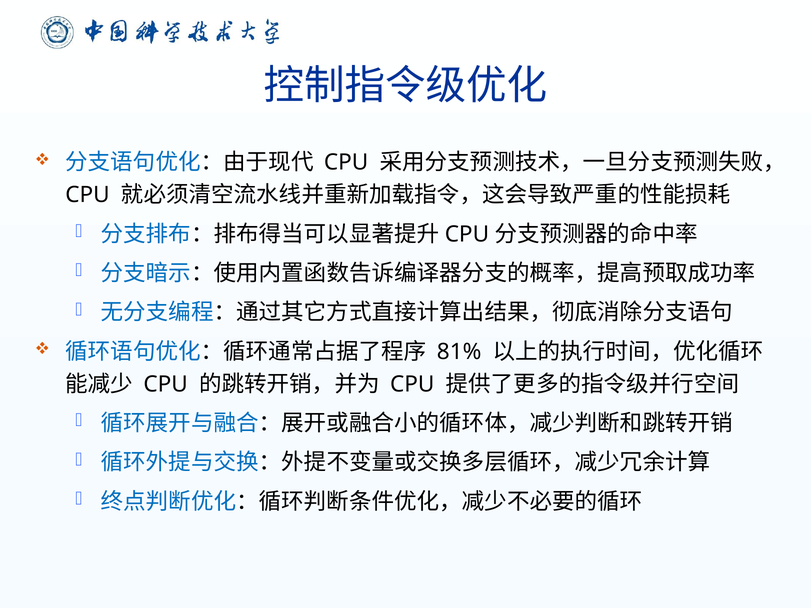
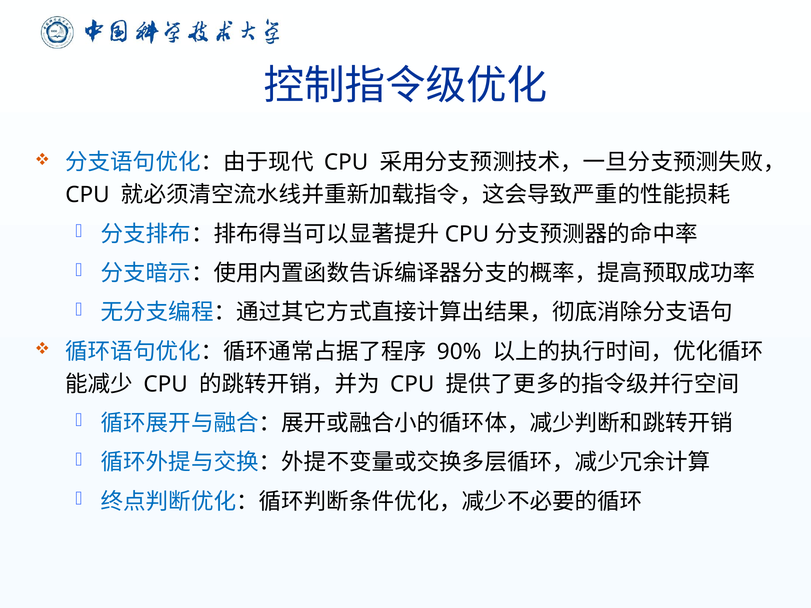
81%: 81% -> 90% (459, 352)
